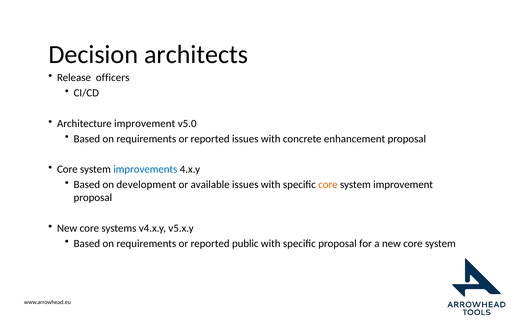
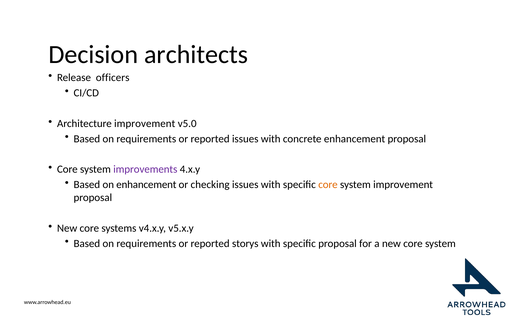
improvements colour: blue -> purple (145, 169)
on development: development -> enhancement (146, 185)
available: available -> checking (210, 185)
public: public -> storys (245, 243)
